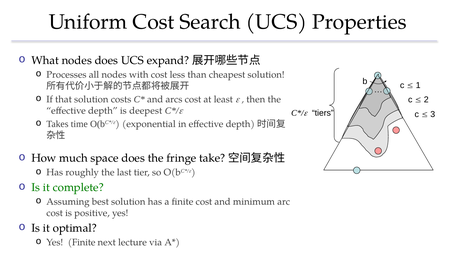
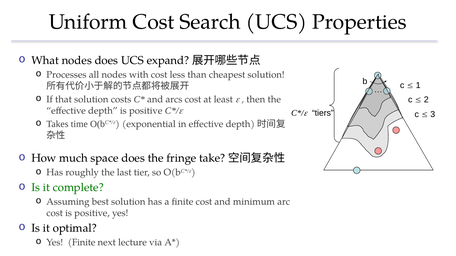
depth is deepest: deepest -> positive (146, 111)
